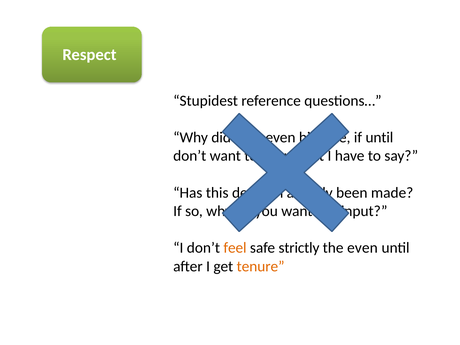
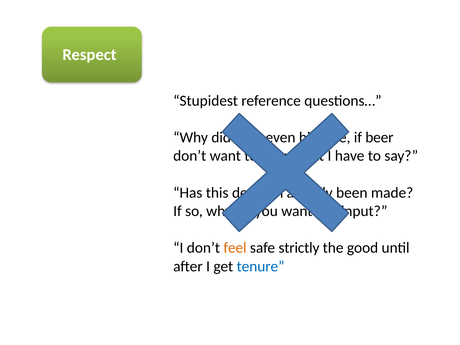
if until: until -> beer (379, 137)
the even: even -> good (363, 248)
tenure colour: orange -> blue (261, 266)
